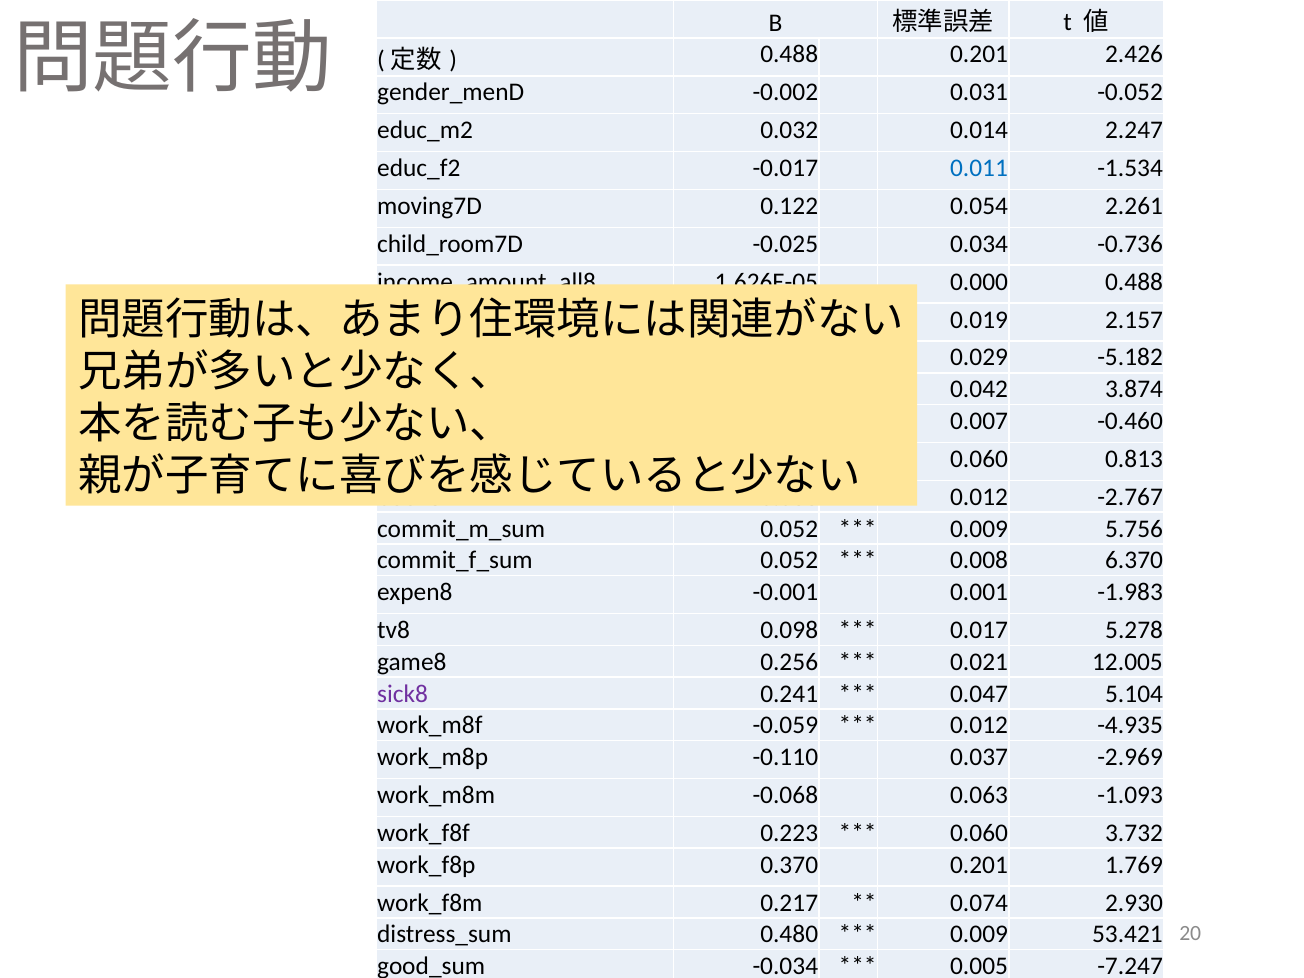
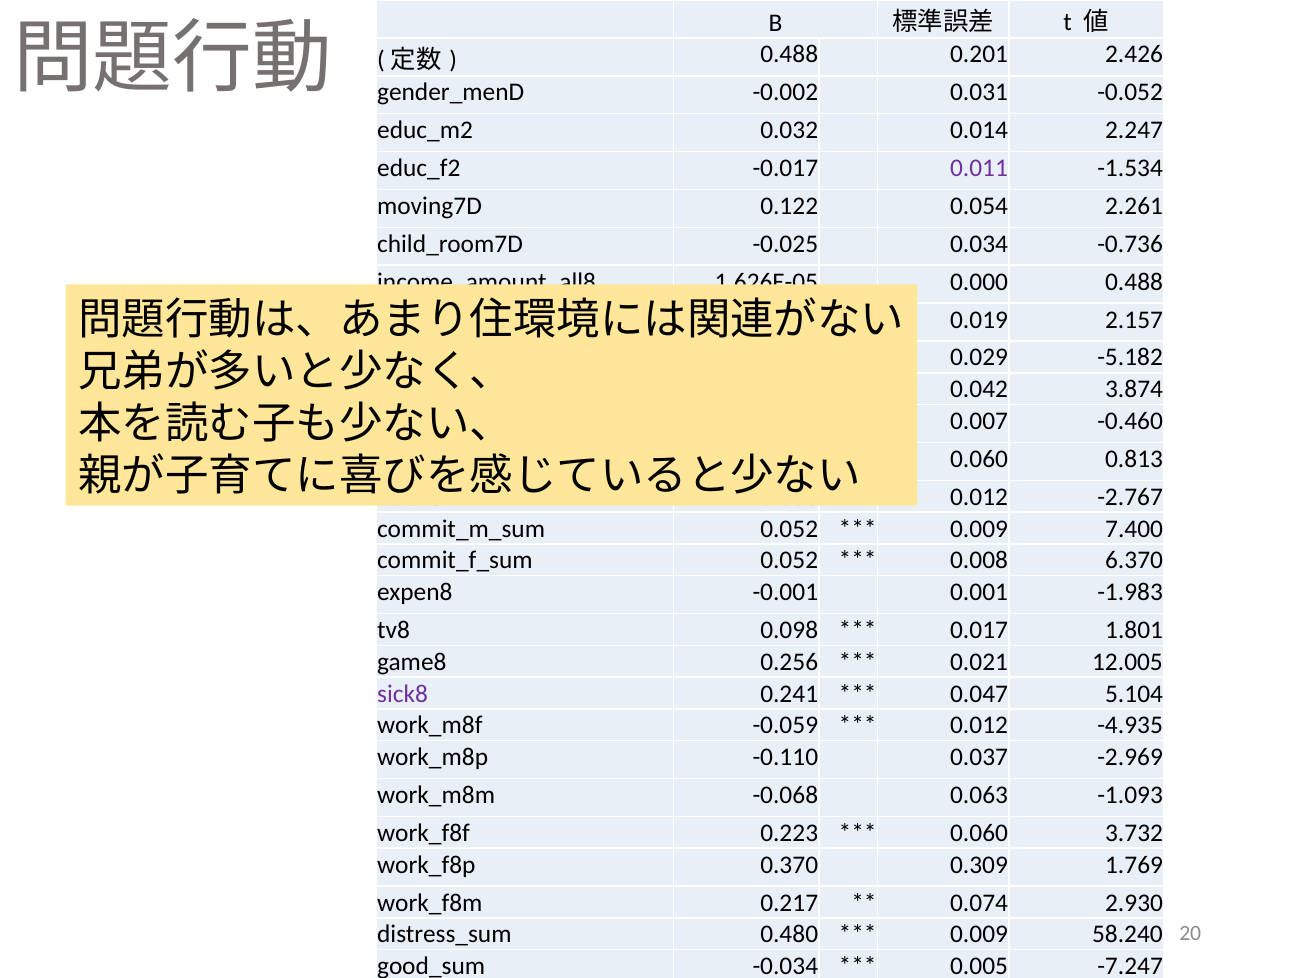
0.011 colour: blue -> purple (979, 168)
5.756: 5.756 -> 7.400 (1134, 529)
5.278: 5.278 -> 1.801 (1134, 630)
0.370 0.201: 0.201 -> 0.309 (979, 865)
53.421: 53.421 -> 58.240 (1127, 935)
